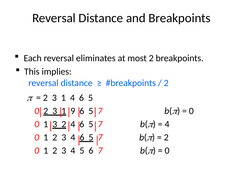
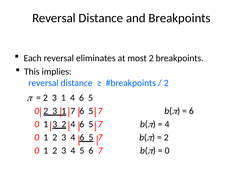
1 9: 9 -> 7 (73, 111)
0: 0 -> 6 (191, 111)
